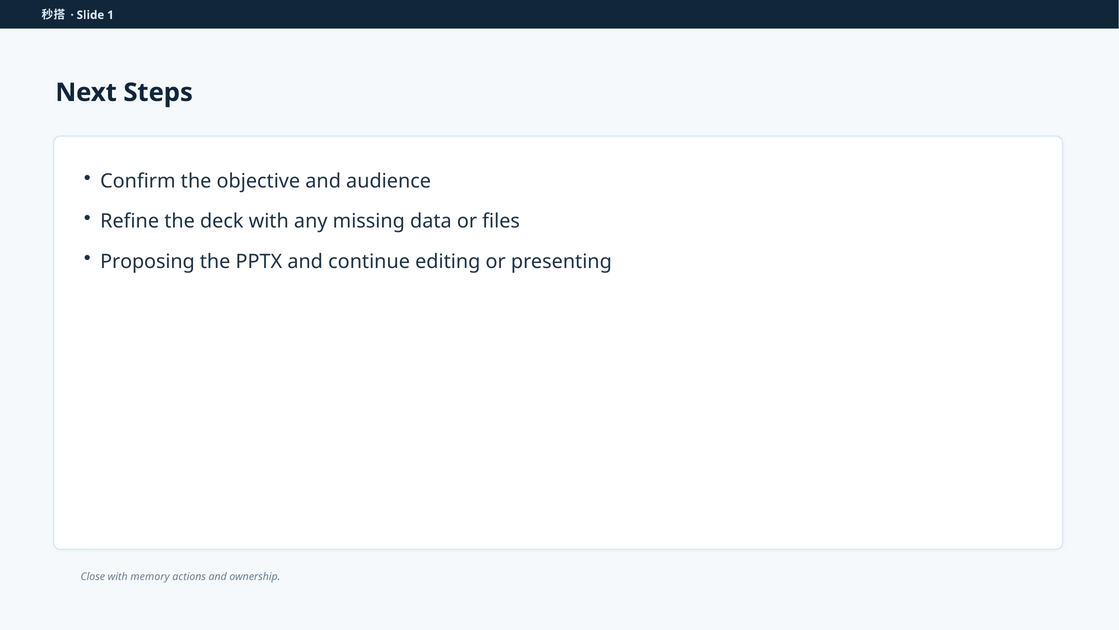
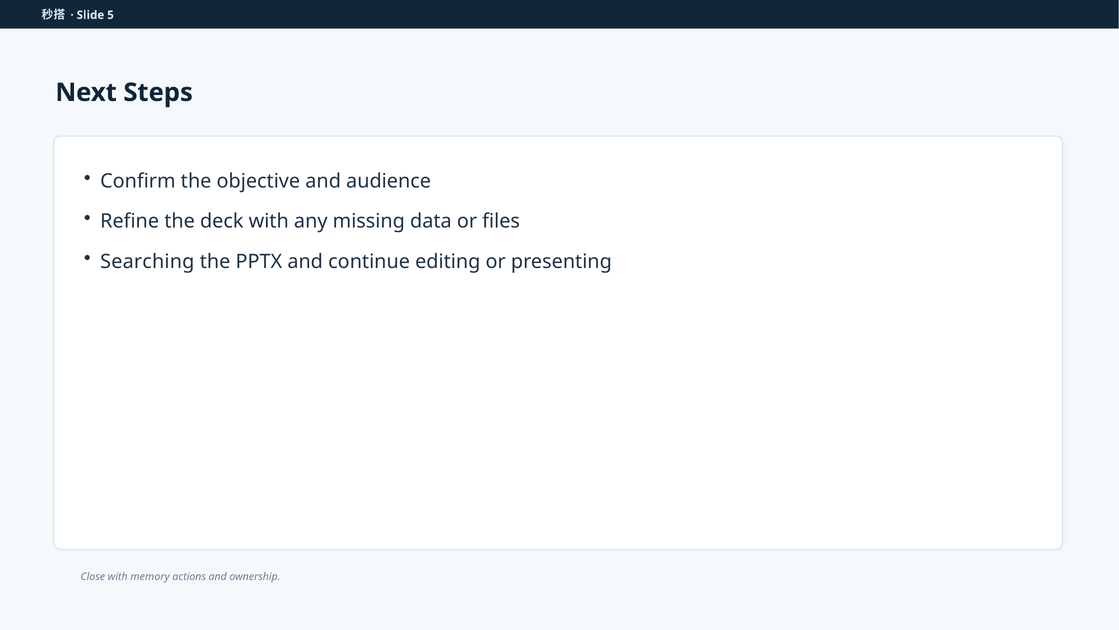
1: 1 -> 5 (111, 15)
Proposing: Proposing -> Searching (147, 261)
